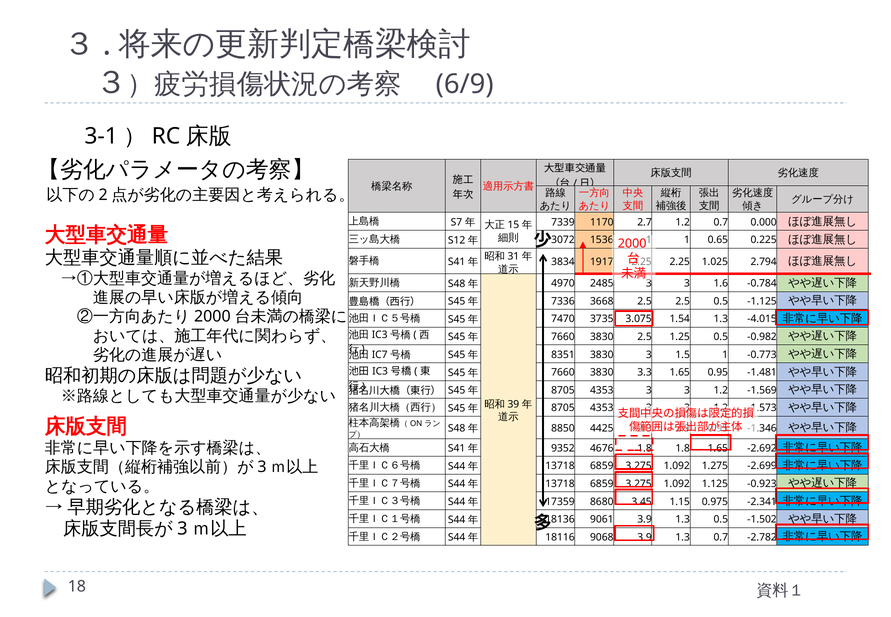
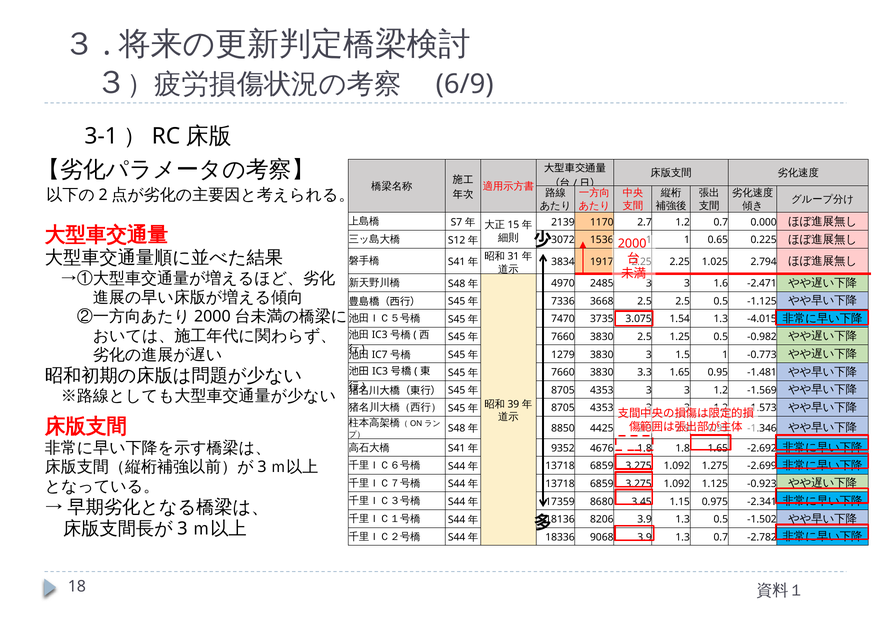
7339: 7339 -> 2139 (563, 222)
-0.784: -0.784 -> -2.471 (762, 283)
8351: 8351 -> 1279 (563, 355)
9061: 9061 -> 8206 (602, 519)
18116: 18116 -> 18336 (560, 537)
